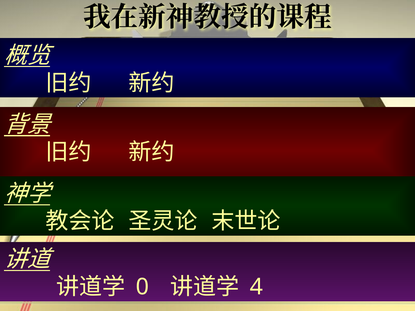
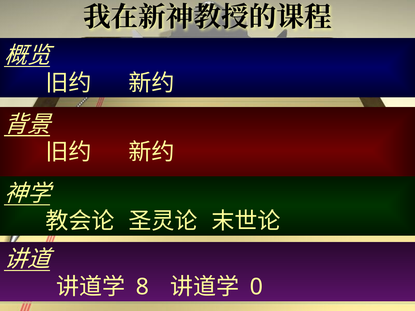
0: 0 -> 8 (142, 287)
4: 4 -> 0 (256, 287)
